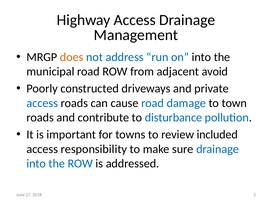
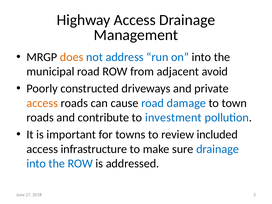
access colour: blue -> orange (42, 103)
disturbance: disturbance -> investment (173, 118)
responsibility: responsibility -> infrastructure (94, 149)
